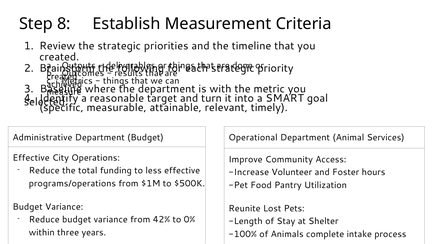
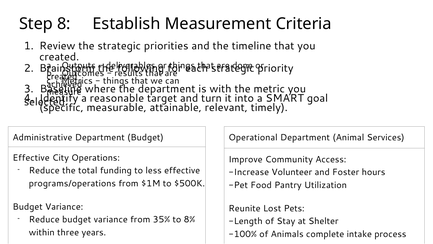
42%: 42% -> 35% (161, 219)
0%: 0% -> 8% (190, 219)
